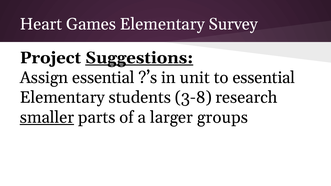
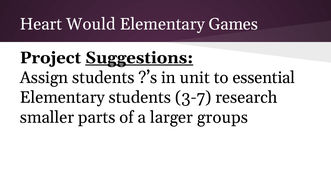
Games: Games -> Would (91, 24)
Survey: Survey -> Games (233, 24)
Assign essential: essential -> students (103, 78)
3-8: 3-8 -> 3-7 (193, 98)
smaller underline: present -> none (47, 117)
